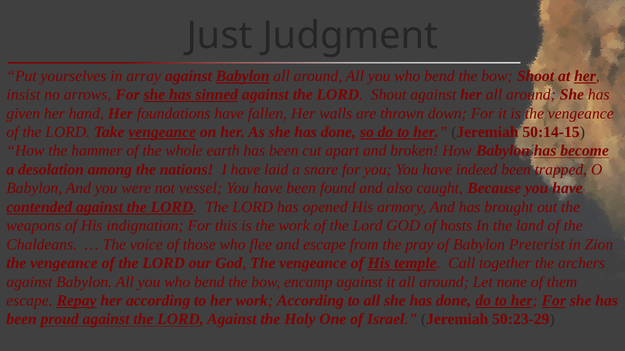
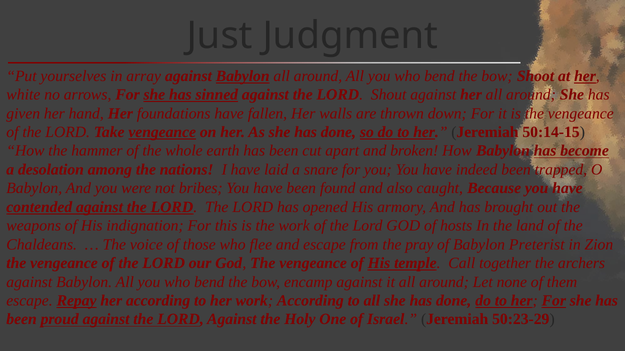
insist: insist -> white (23, 95)
vessel: vessel -> bribes (201, 189)
